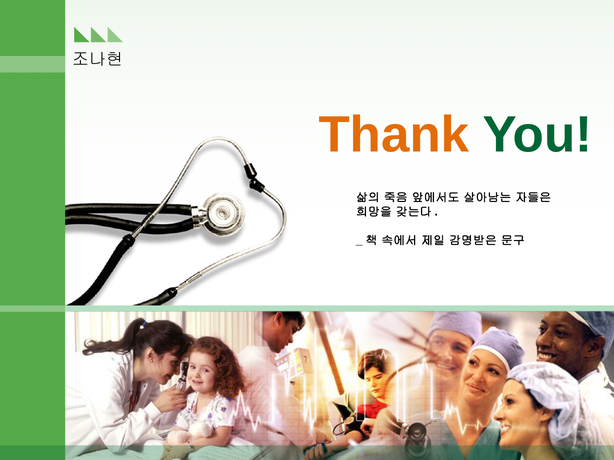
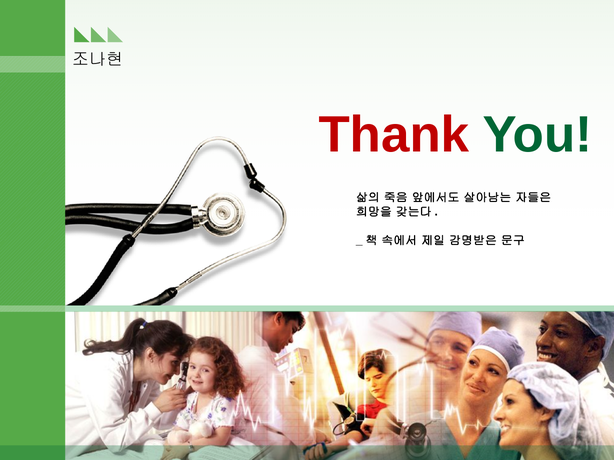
Thank colour: orange -> red (394, 135)
